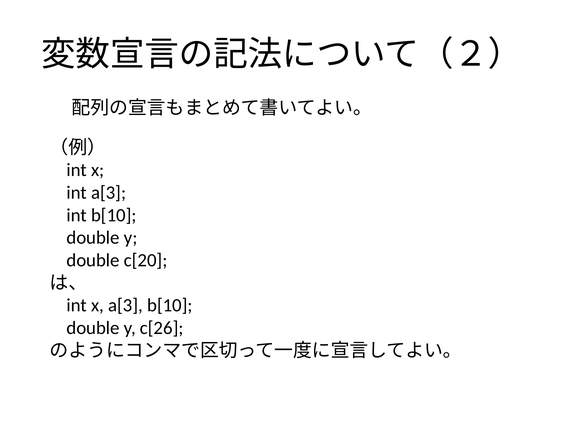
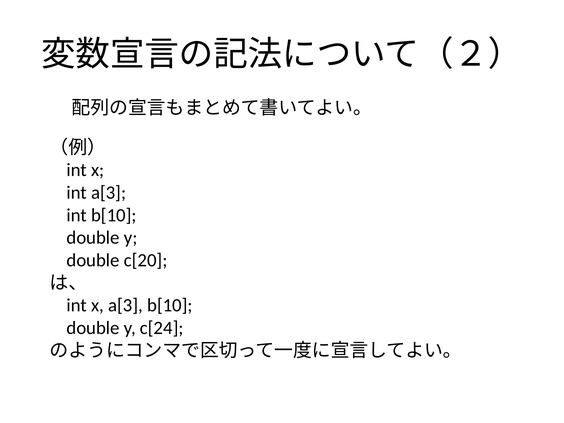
c[26: c[26 -> c[24 (162, 328)
